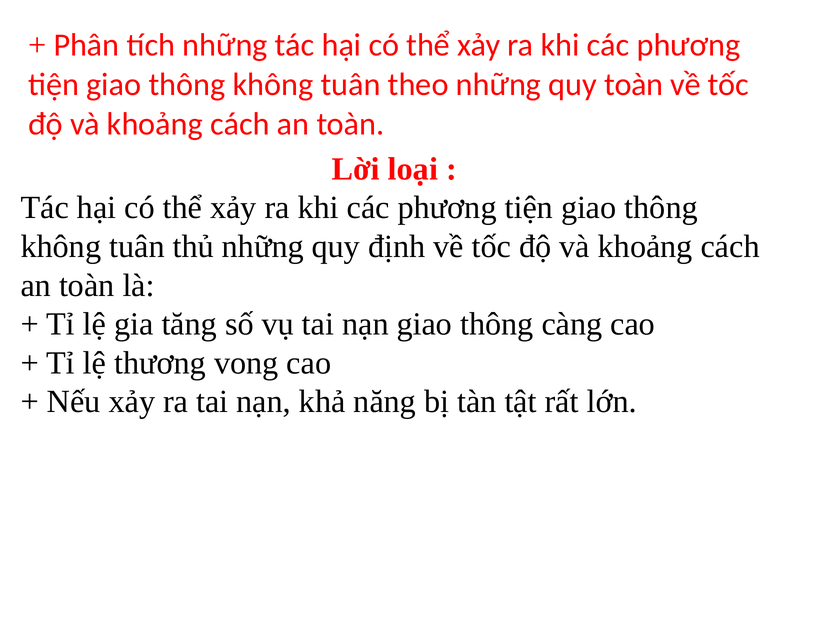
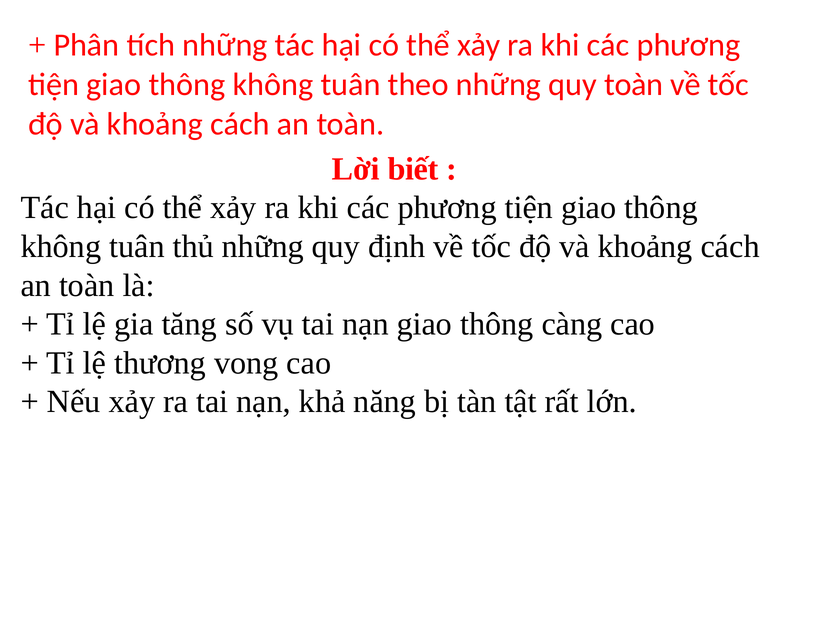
loại: loại -> biết (413, 169)
